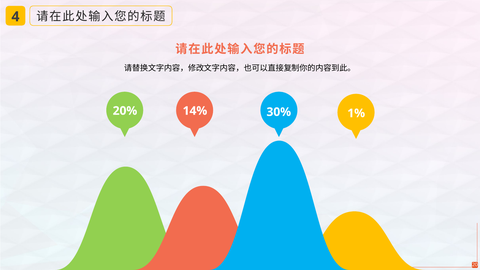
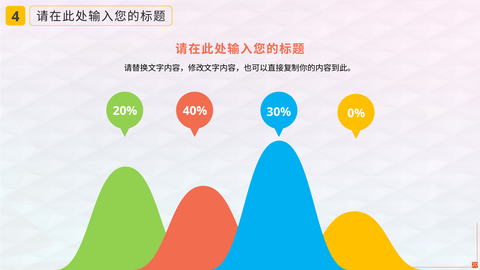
14%: 14% -> 40% (195, 111)
1%: 1% -> 0% (356, 113)
